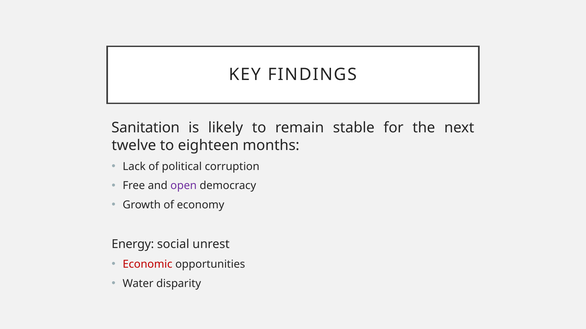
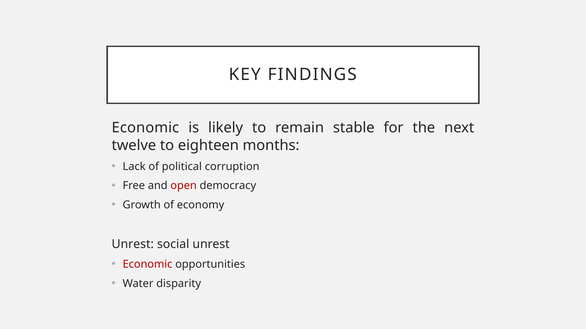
Sanitation: Sanitation -> Economic (145, 128)
open colour: purple -> red (184, 186)
Energy: Energy -> Unrest (133, 245)
